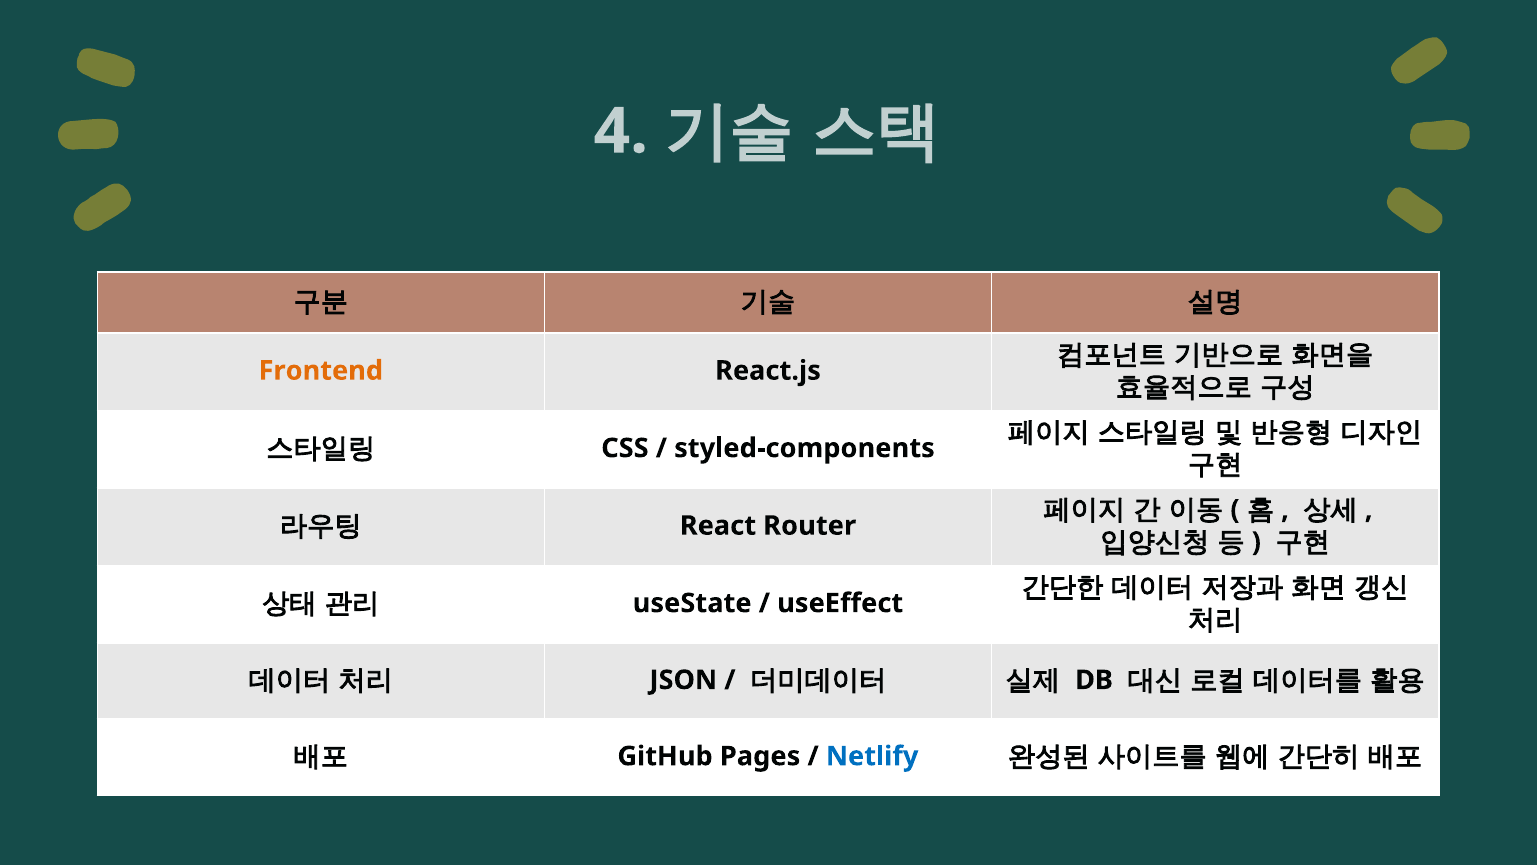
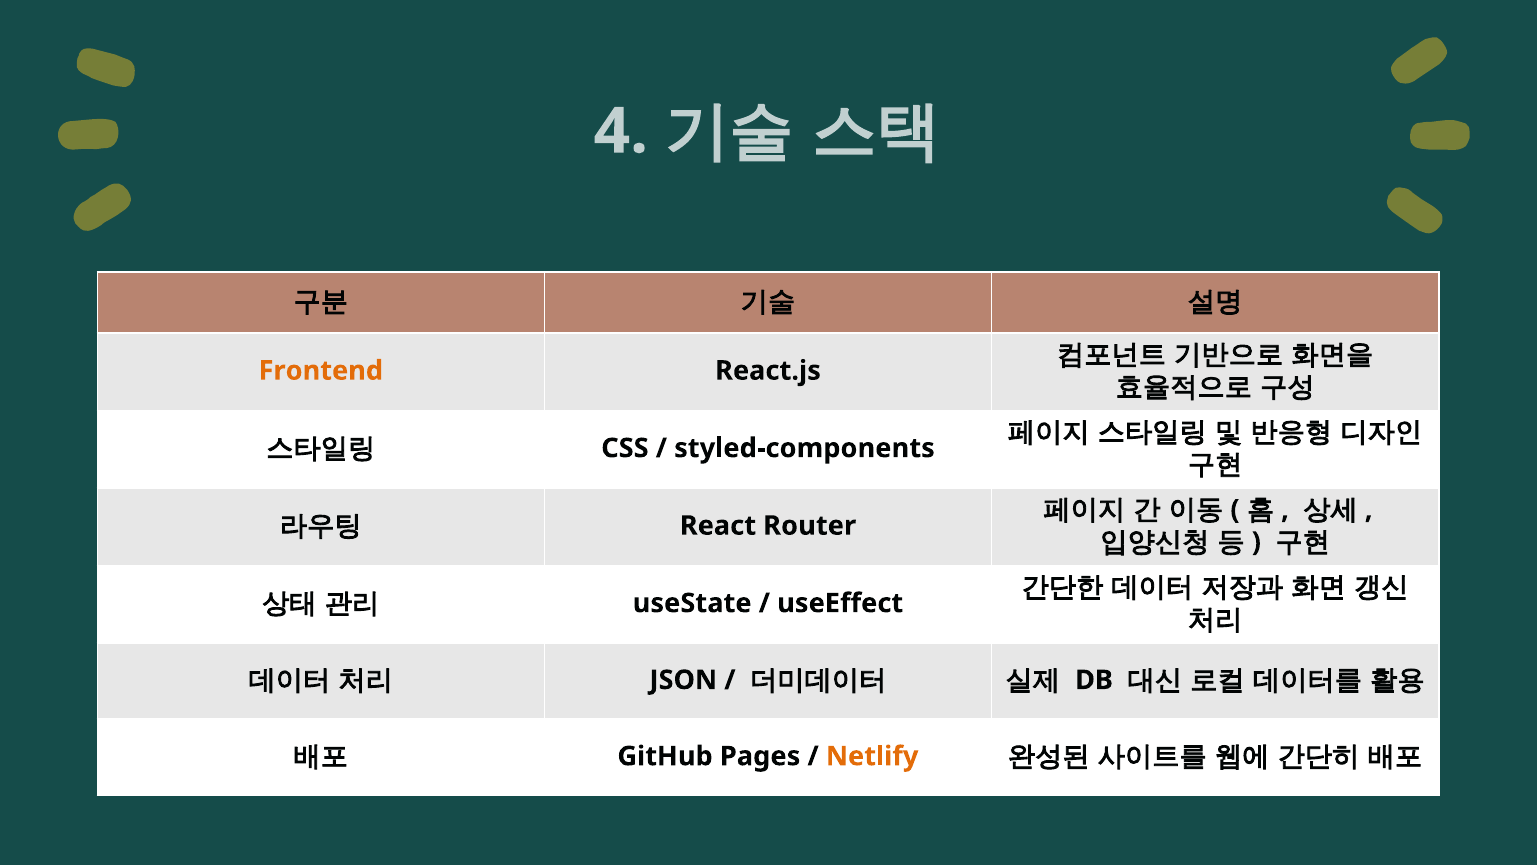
Netlify colour: blue -> orange (872, 756)
